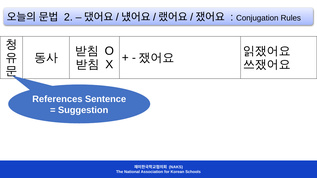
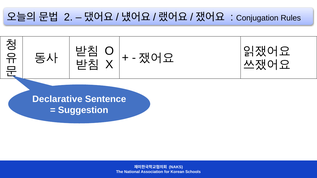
References: References -> Declarative (57, 99)
